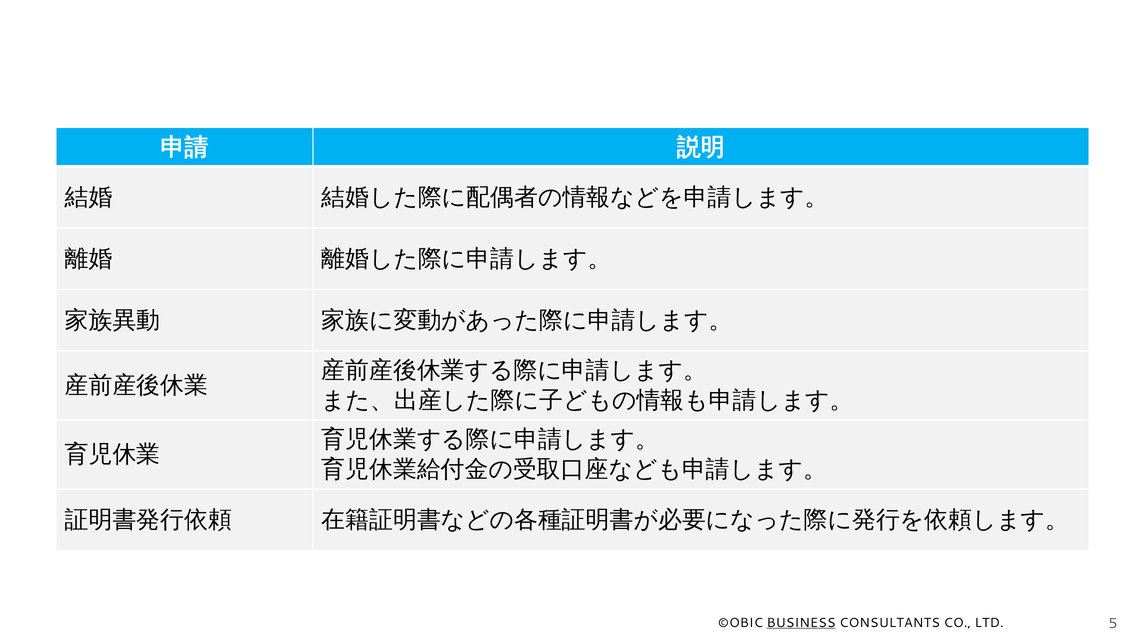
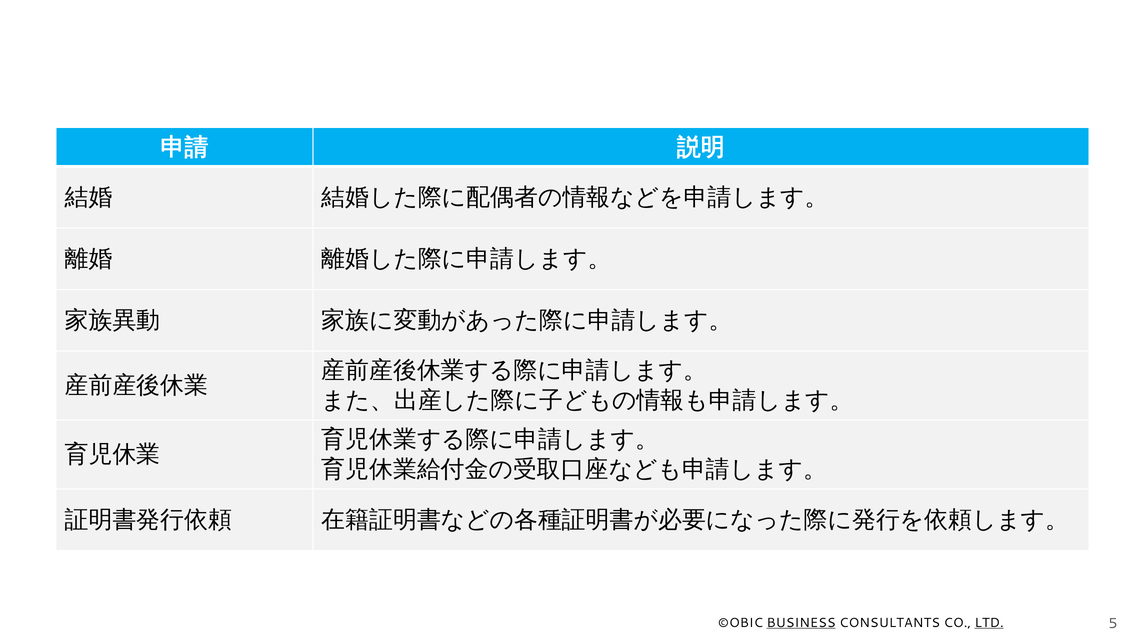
LTD underline: none -> present (989, 623)
